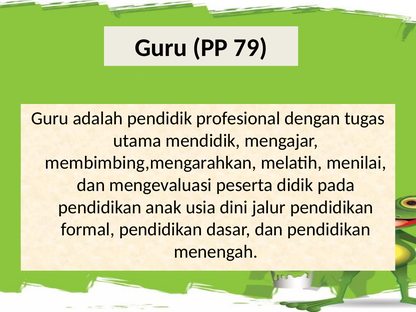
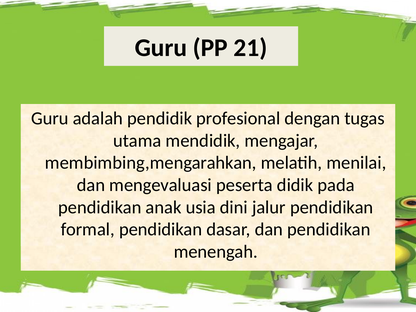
79: 79 -> 21 (250, 48)
